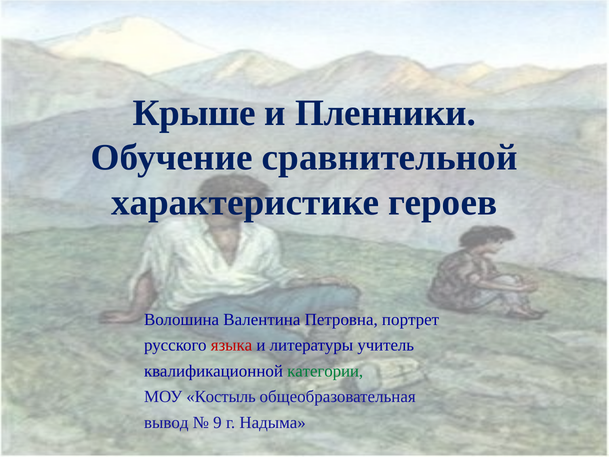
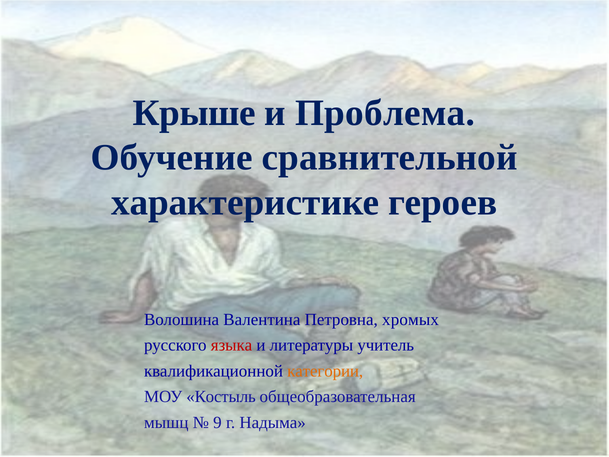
Пленники: Пленники -> Проблема (385, 113)
портрет: портрет -> хромых (411, 319)
категории colour: green -> orange (325, 371)
вывод: вывод -> мышц (166, 422)
